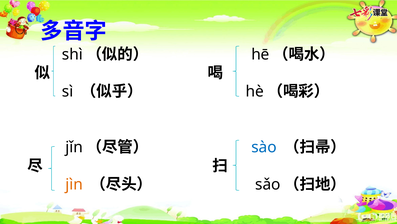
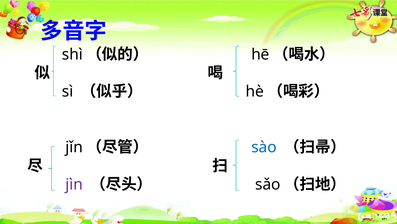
jìn colour: orange -> purple (74, 184)
